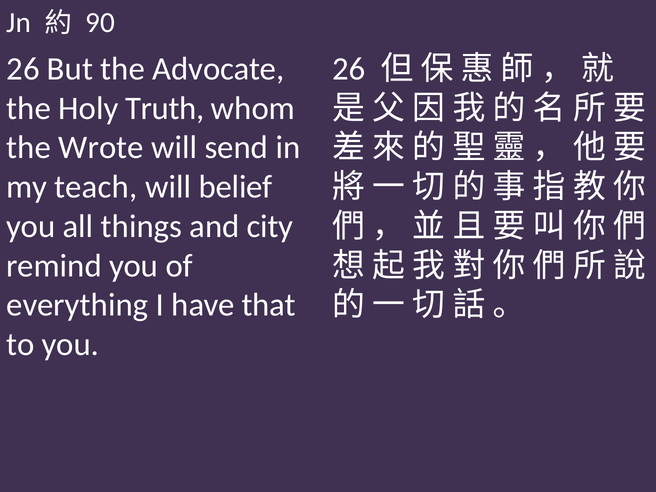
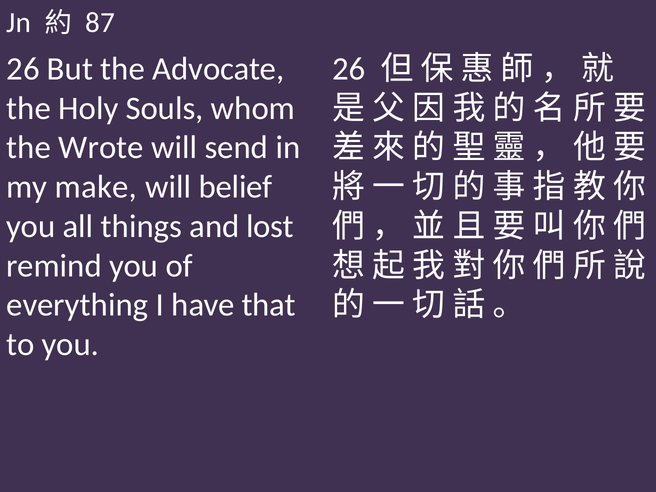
90: 90 -> 87 (100, 23)
Truth: Truth -> Souls (165, 108)
teach: teach -> make (96, 187)
city: city -> lost (270, 226)
